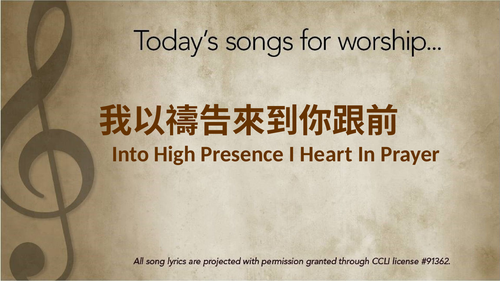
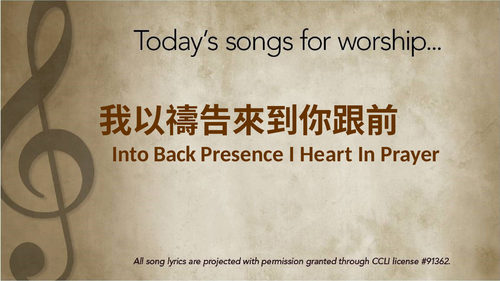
High: High -> Back (175, 154)
